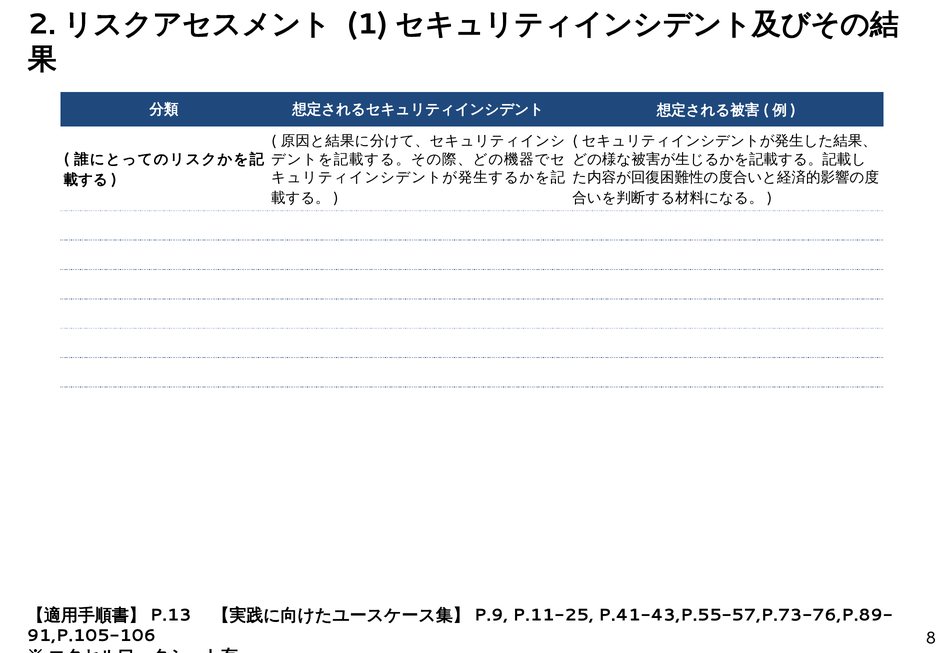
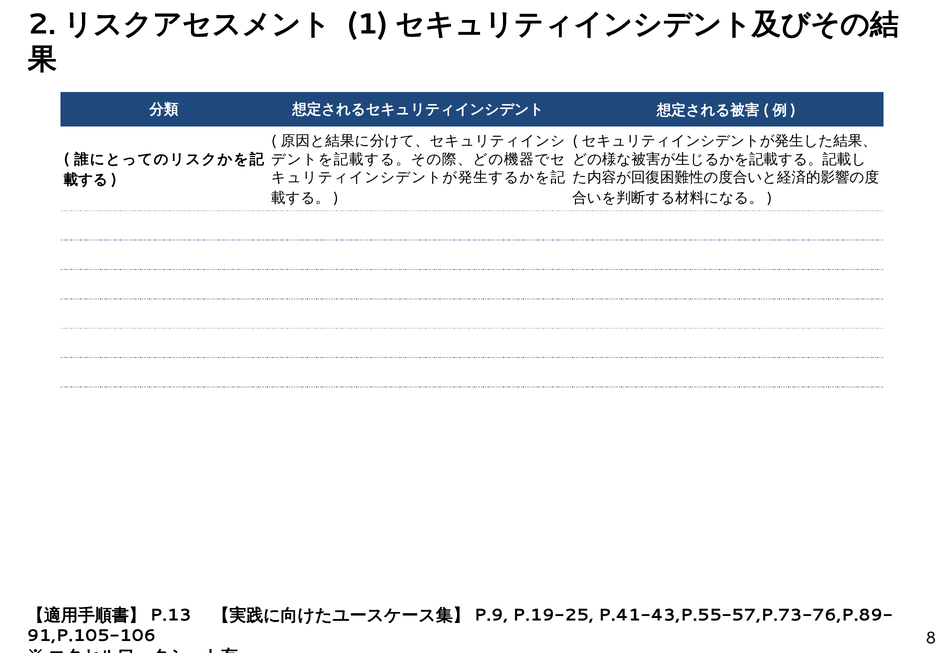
P.11-25: P.11-25 -> P.19-25 (553, 616)
